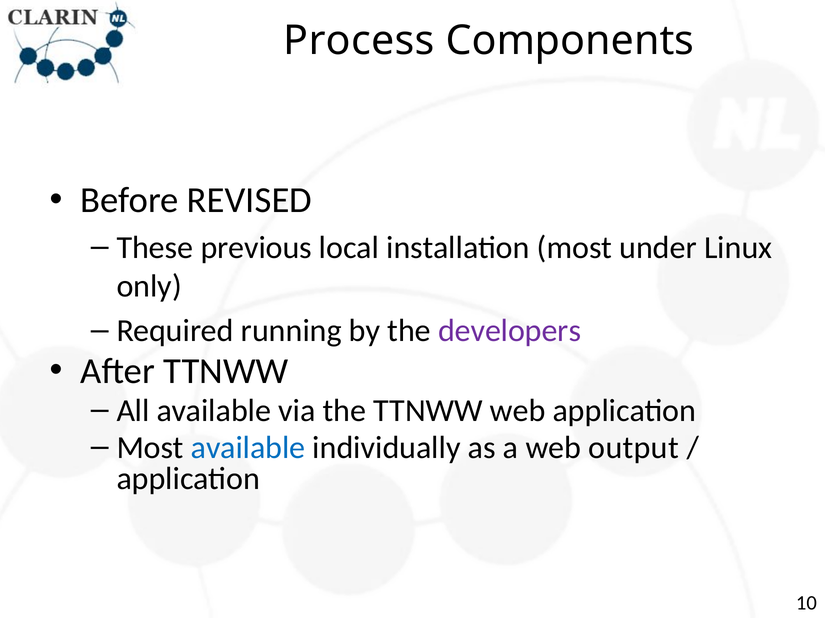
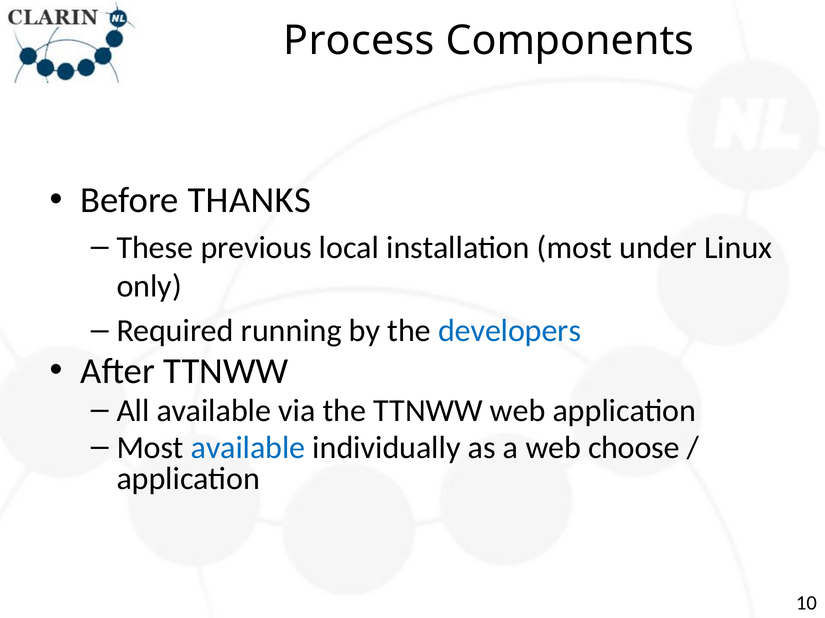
REVISED: REVISED -> THANKS (249, 201)
developers colour: purple -> blue (510, 331)
output: output -> choose (634, 448)
